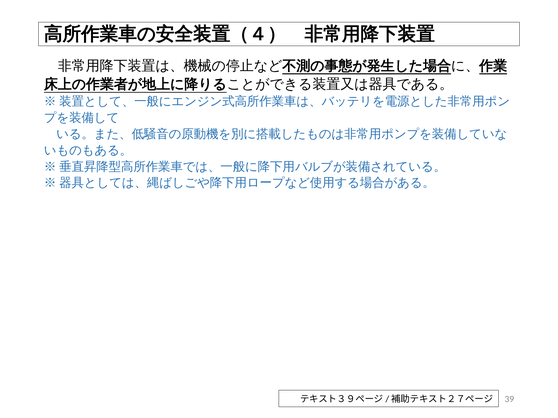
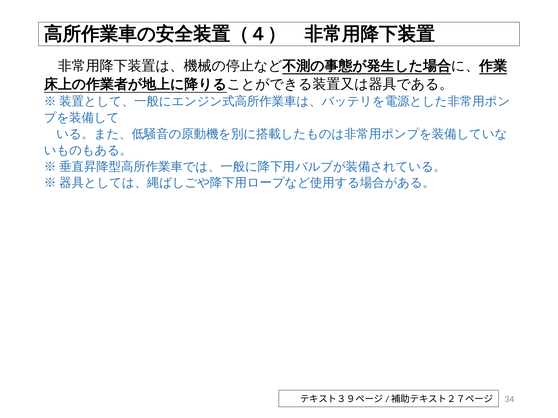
39: 39 -> 34 (509, 400)
